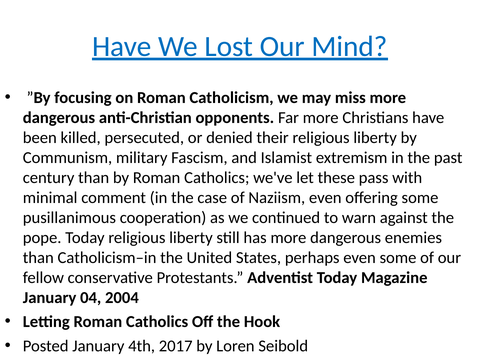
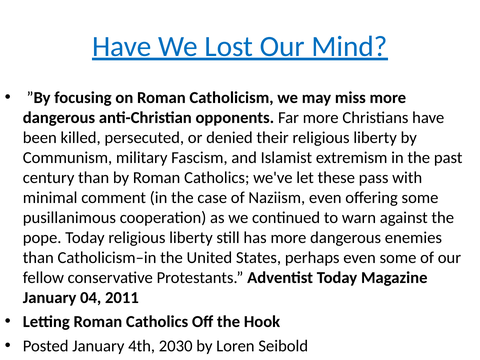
2004: 2004 -> 2011 (122, 298)
2017: 2017 -> 2030 (176, 346)
